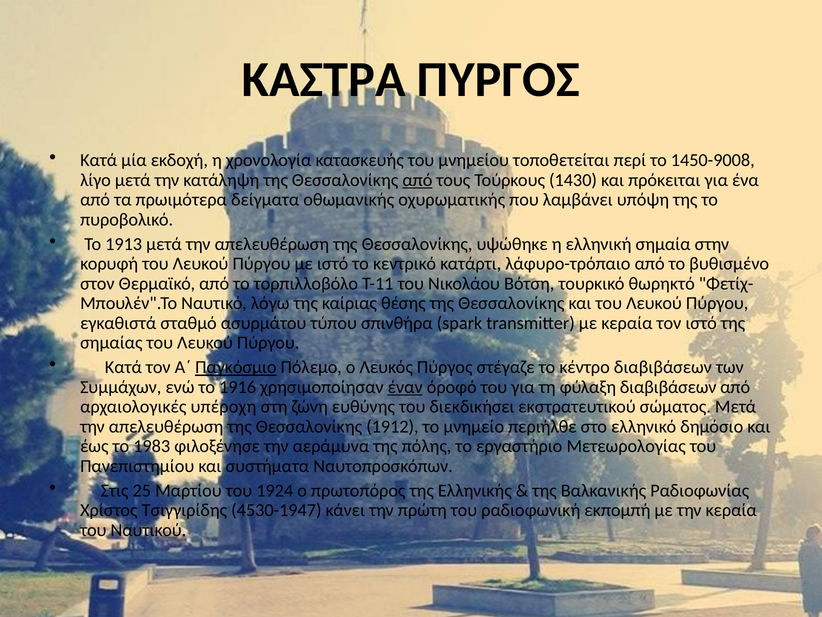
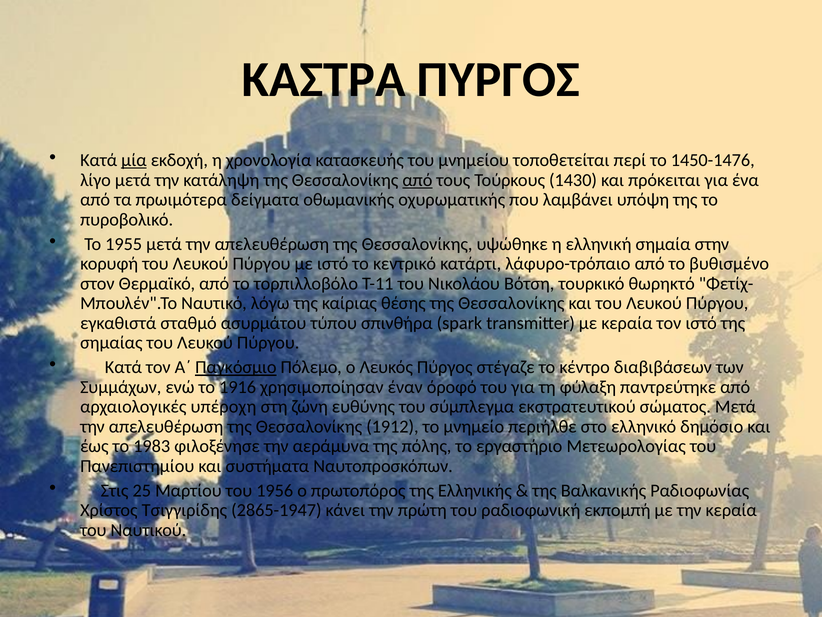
μία underline: none -> present (134, 160)
1450-9008: 1450-9008 -> 1450-1476 (713, 160)
1913: 1913 -> 1955 (124, 244)
έναν underline: present -> none (405, 387)
φύλαξη διαβιβάσεων: διαβιβάσεων -> παντρεύτηκε (668, 387)
διεκδικήσει: διεκδικήσει -> σύμπλεγμα (472, 407)
1924: 1924 -> 1956 (275, 490)
4530-1947: 4530-1947 -> 2865-1947 (276, 510)
